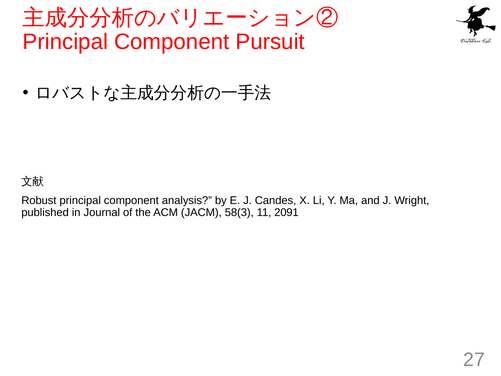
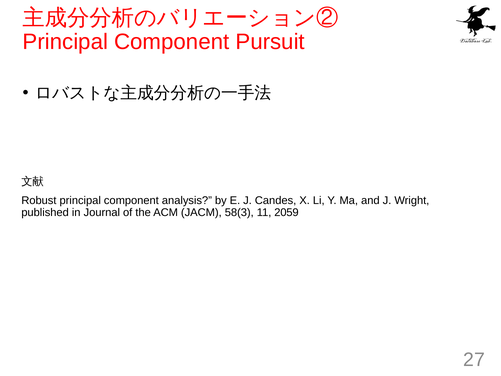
2091: 2091 -> 2059 (286, 212)
